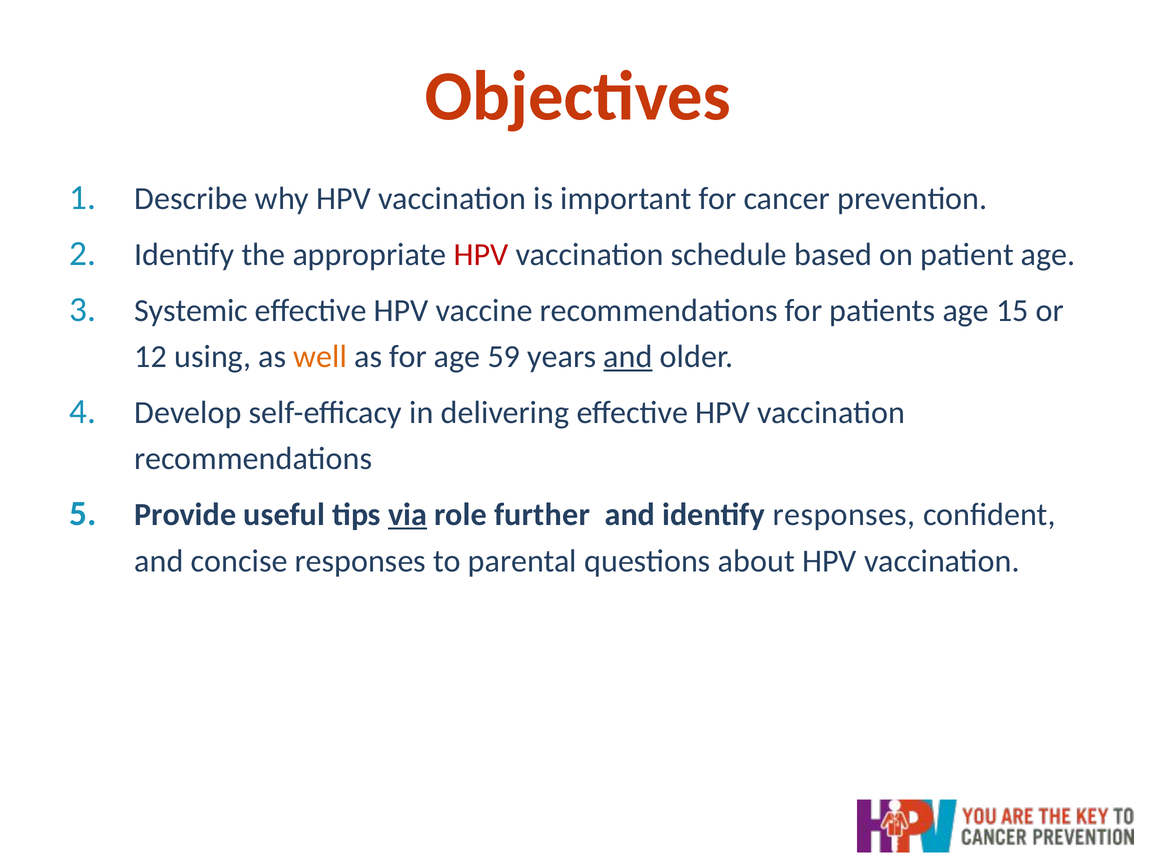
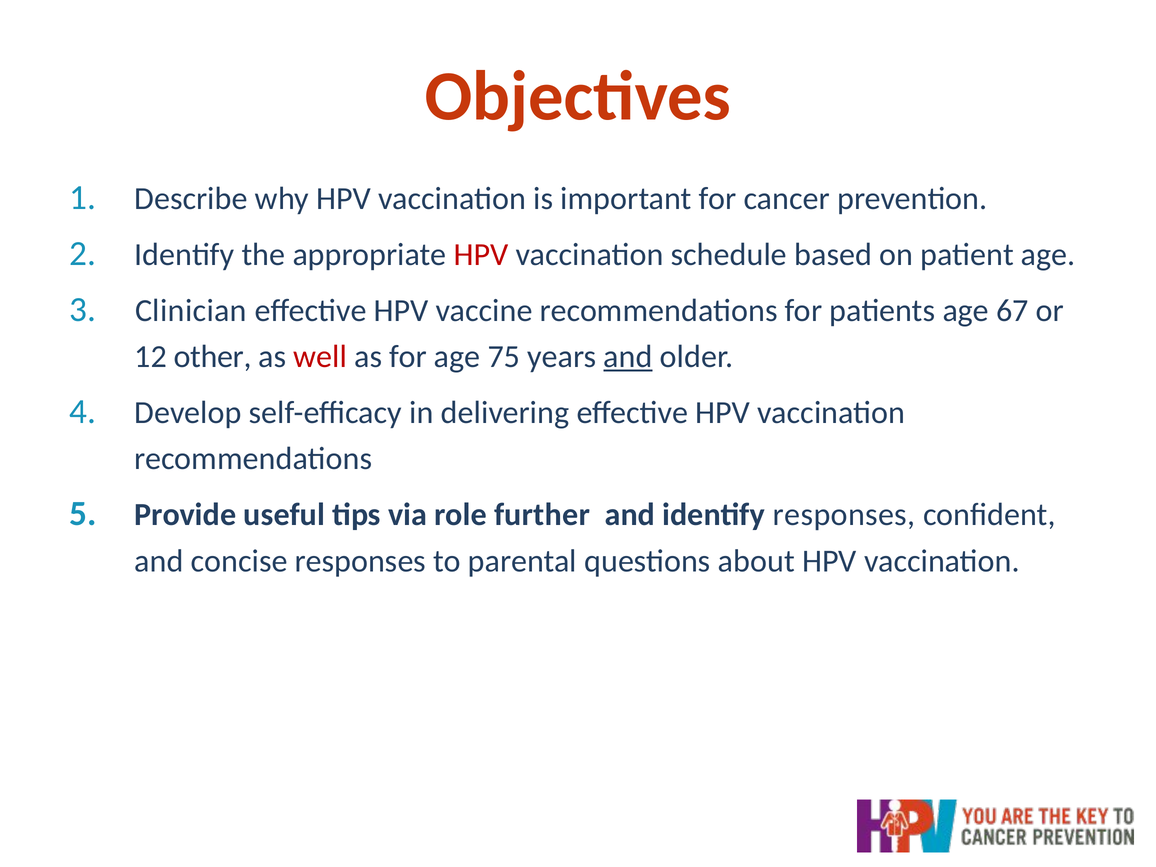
Systemic: Systemic -> Clinician (191, 311)
15: 15 -> 67 (1012, 311)
using: using -> other (213, 357)
well colour: orange -> red (320, 357)
59: 59 -> 75 (504, 357)
via underline: present -> none (408, 515)
